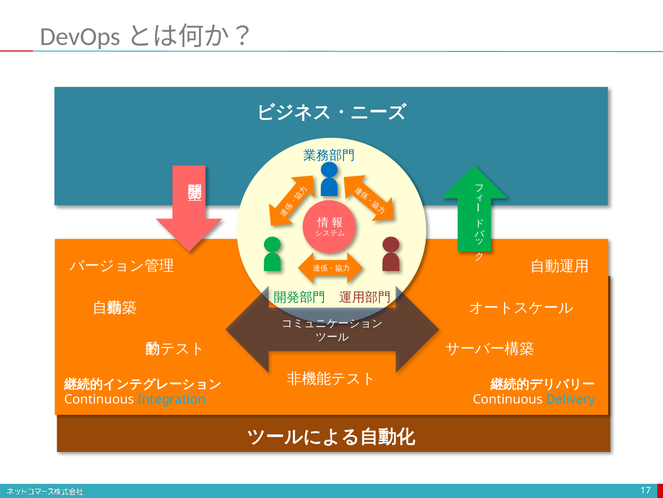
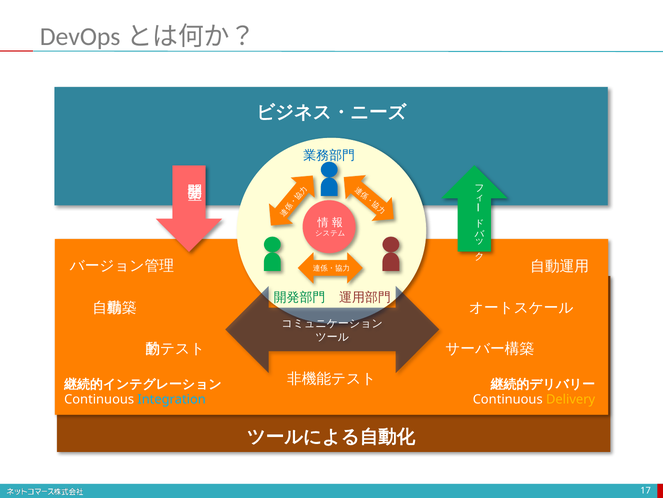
Delivery colour: light blue -> yellow (571, 399)
